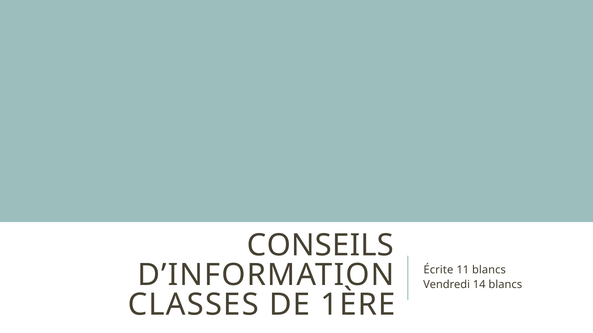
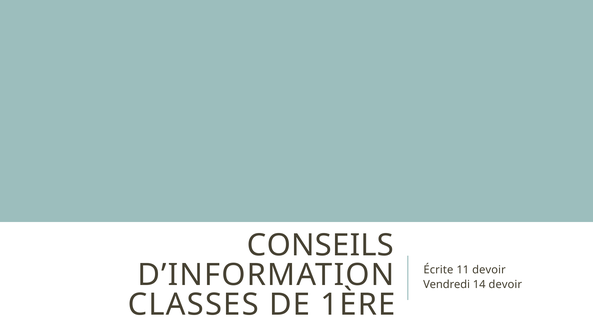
11 blancs: blancs -> devoir (489, 270)
14 blancs: blancs -> devoir (505, 285)
